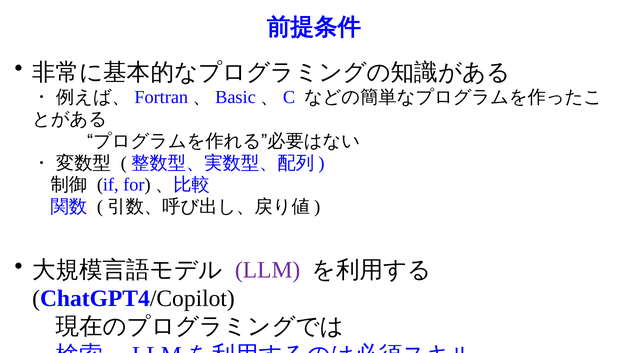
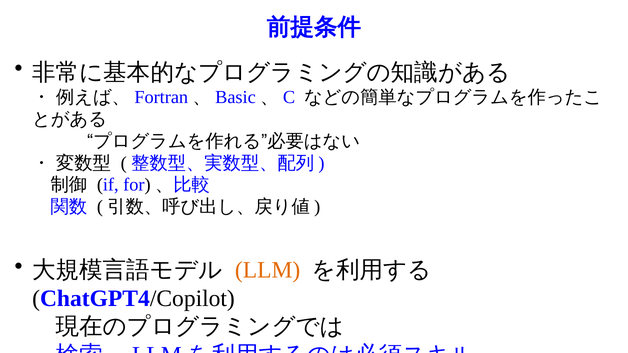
LLM colour: purple -> orange (268, 270)
